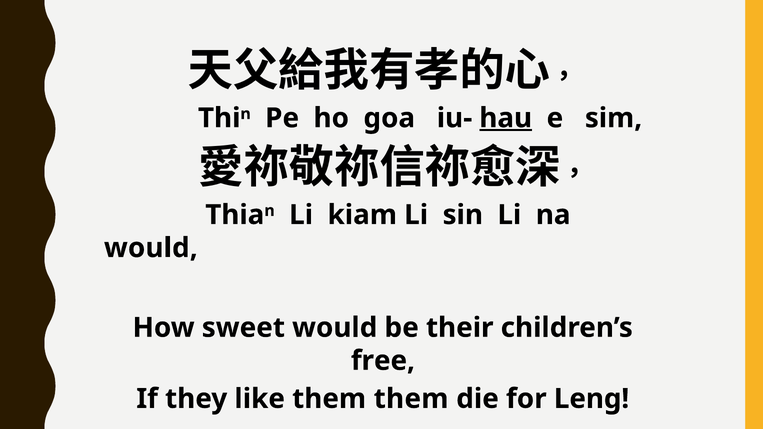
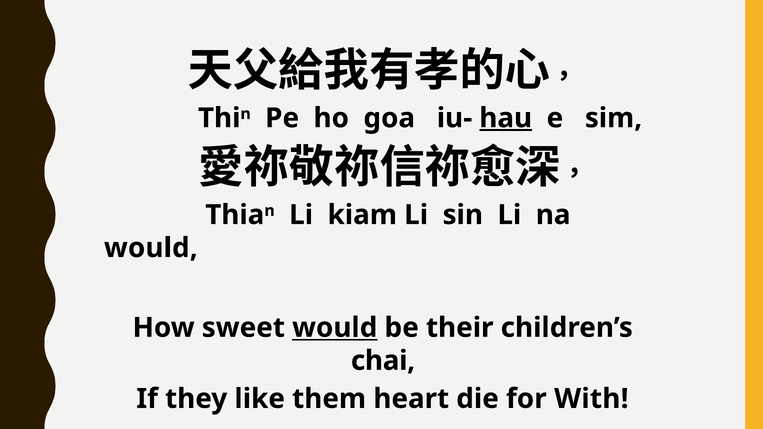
would underline: none -> present (335, 328)
free: free -> chai (383, 361)
them them: them -> heart (411, 399)
Leng: Leng -> With (591, 399)
